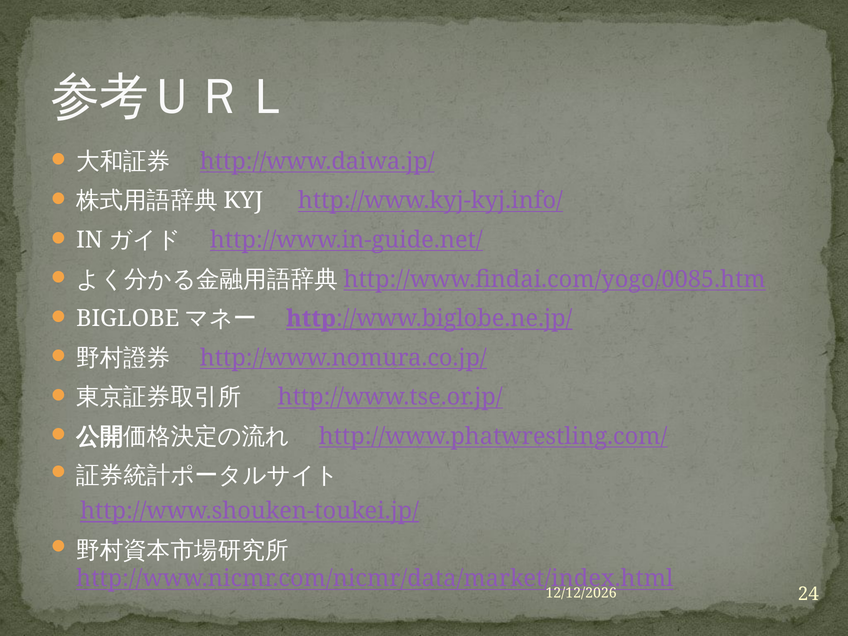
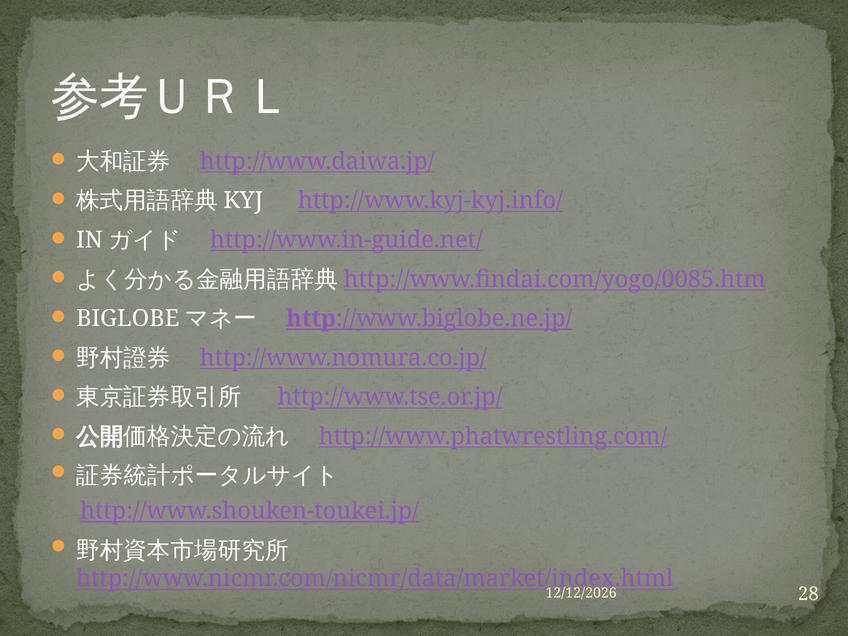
24: 24 -> 28 (808, 594)
